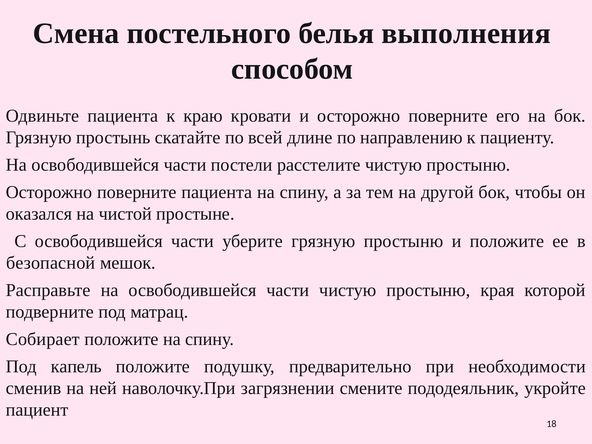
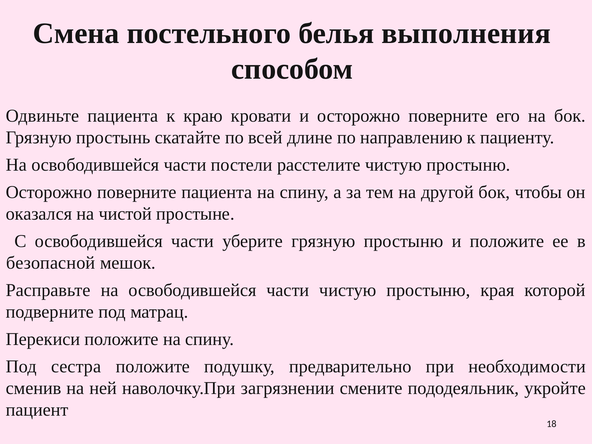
Собирает: Собирает -> Перекиси (43, 339)
капель: капель -> сестра (76, 366)
